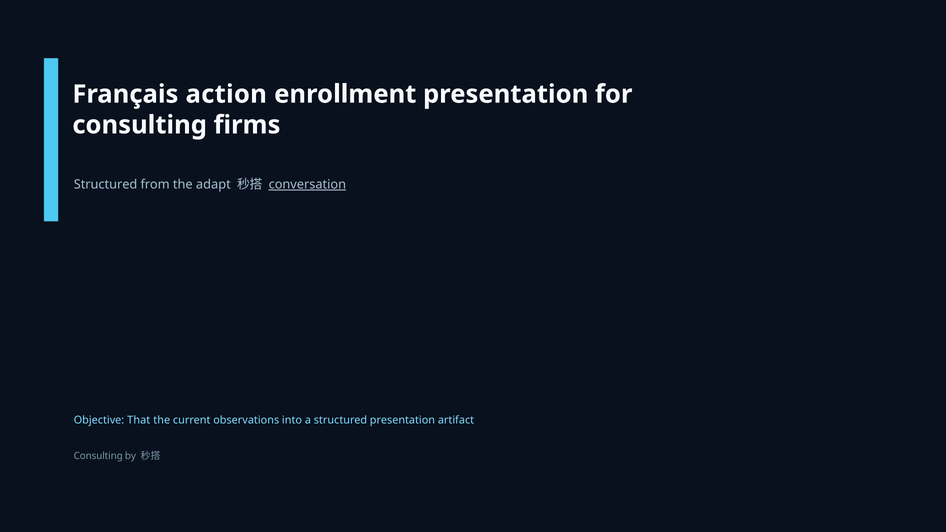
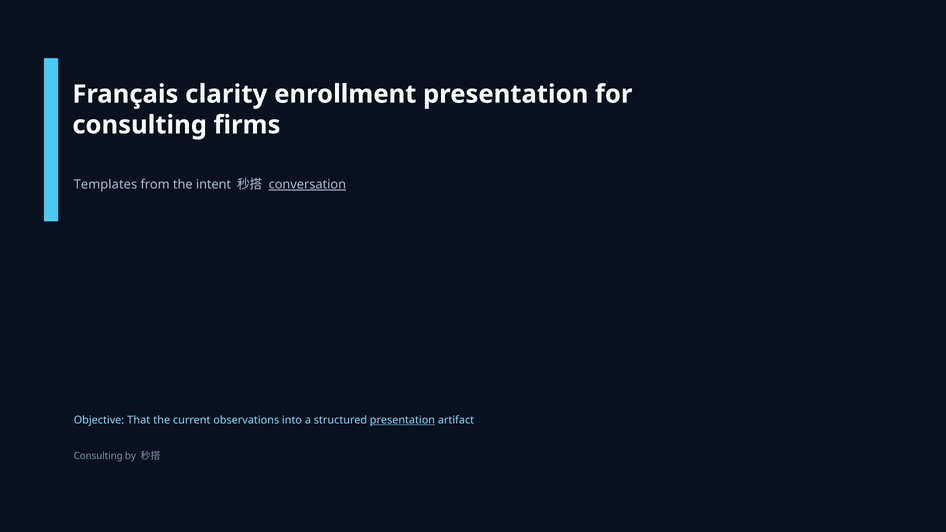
action: action -> clarity (226, 94)
Structured: Structured -> Templates (105, 185)
adapt: adapt -> intent (214, 185)
presentation underline: none -> present (402, 420)
